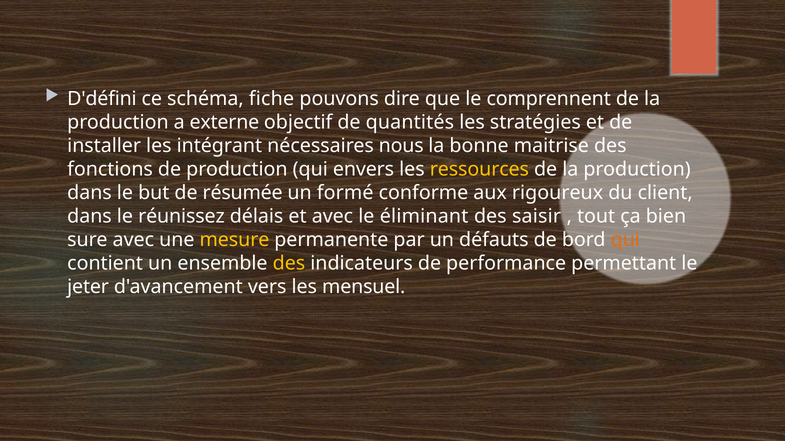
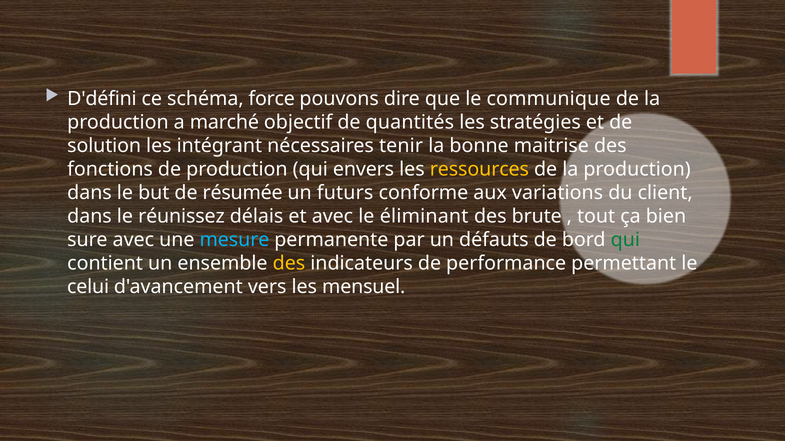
fiche: fiche -> force (272, 99)
comprennent: comprennent -> communique (549, 99)
externe: externe -> marché (224, 122)
installer: installer -> solution (104, 146)
nous: nous -> tenir (401, 146)
formé: formé -> futurs (345, 193)
rigoureux: rigoureux -> variations (558, 193)
saisir: saisir -> brute (537, 216)
mesure colour: yellow -> light blue (234, 240)
qui colour: orange -> green (625, 240)
jeter: jeter -> celui (88, 287)
